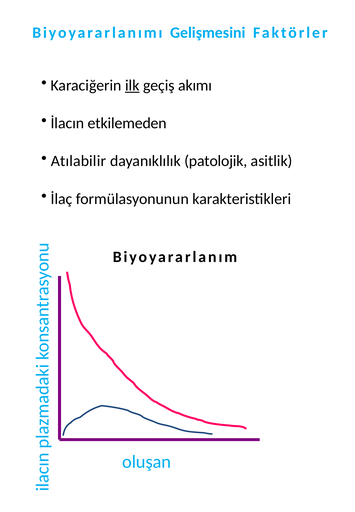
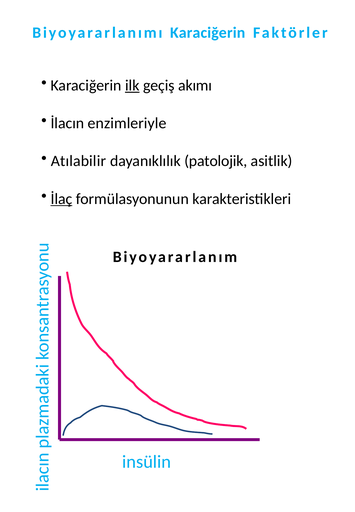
Biyoyararlanımı Gelişmesini: Gelişmesini -> Karaciğerin (208, 33)
etkilemeden: etkilemeden -> enzimleriyle (127, 123)
İlaç underline: none -> present (61, 199)
oluşan: oluşan -> insülin (147, 462)
